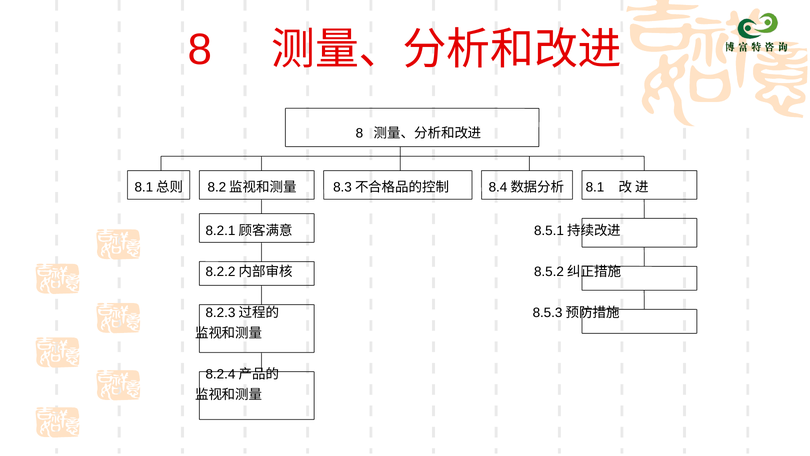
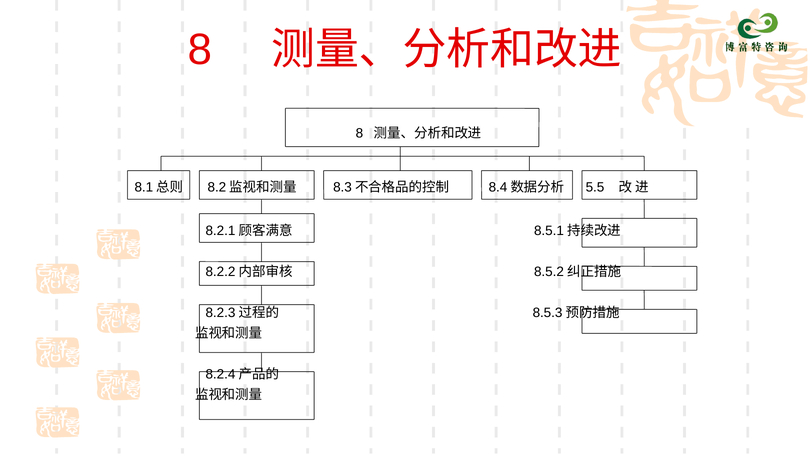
8.1: 8.1 -> 5.5 (595, 187)
